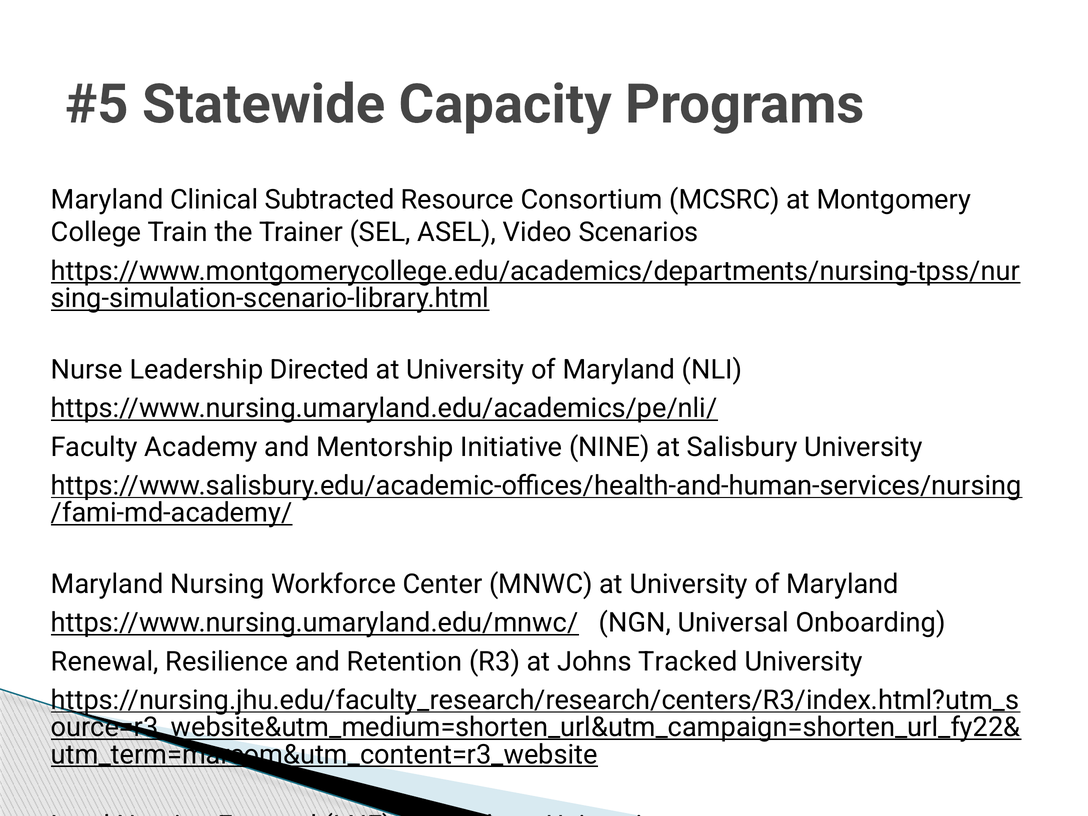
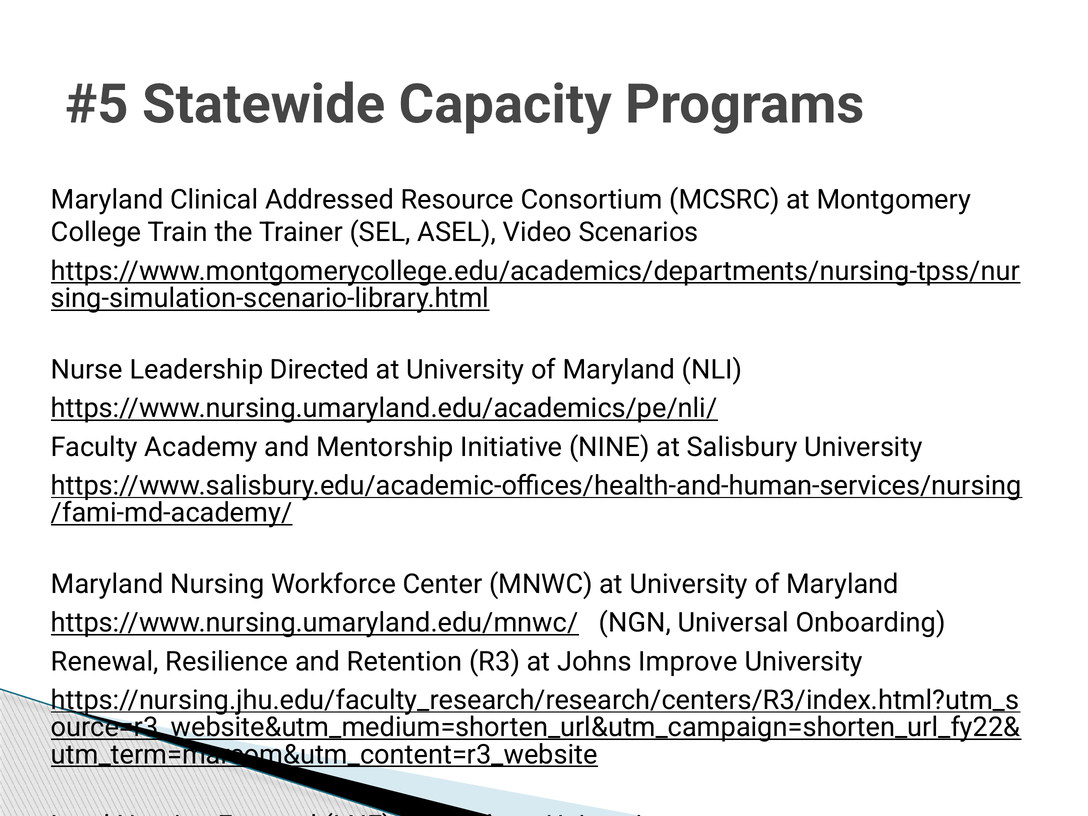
Subtracted: Subtracted -> Addressed (329, 200)
Tracked: Tracked -> Improve (688, 662)
